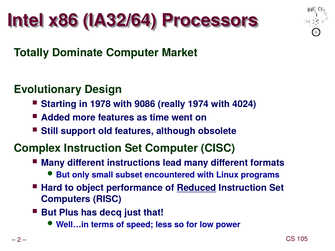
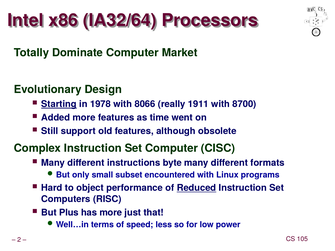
Starting underline: none -> present (59, 104)
9086: 9086 -> 8066 (145, 104)
1974: 1974 -> 1911 (198, 104)
4024: 4024 -> 8700 (244, 104)
lead: lead -> byte (172, 163)
has decq: decq -> more (111, 213)
